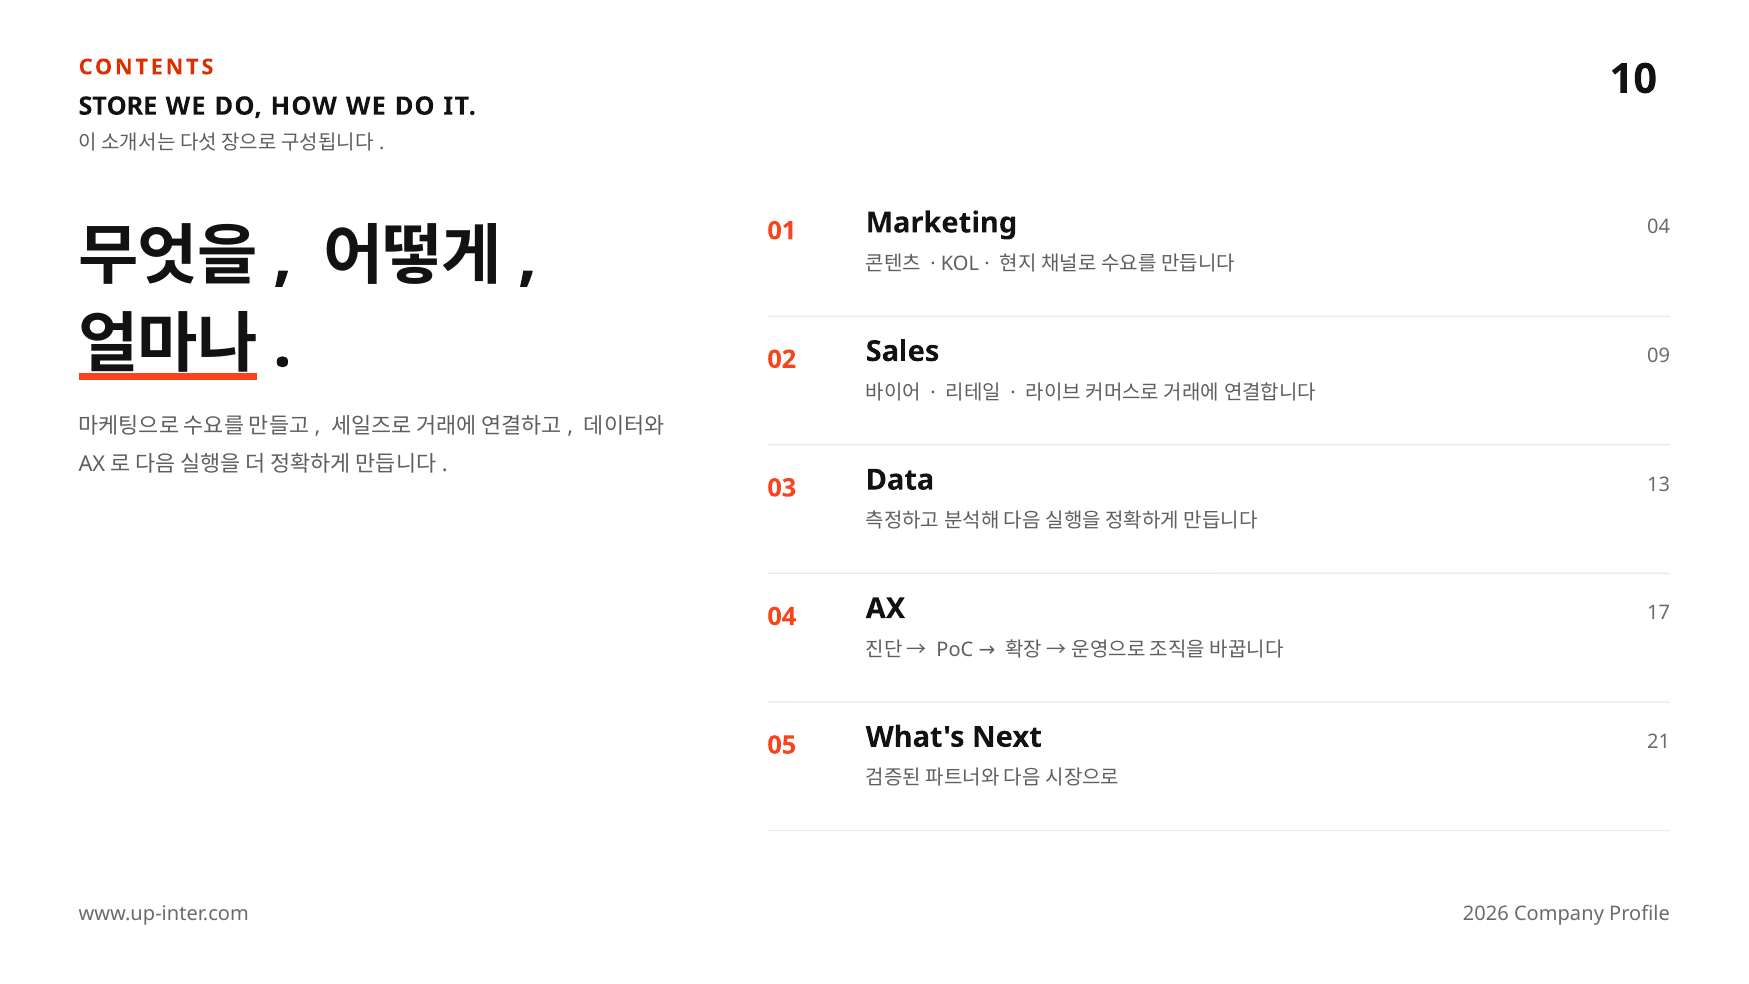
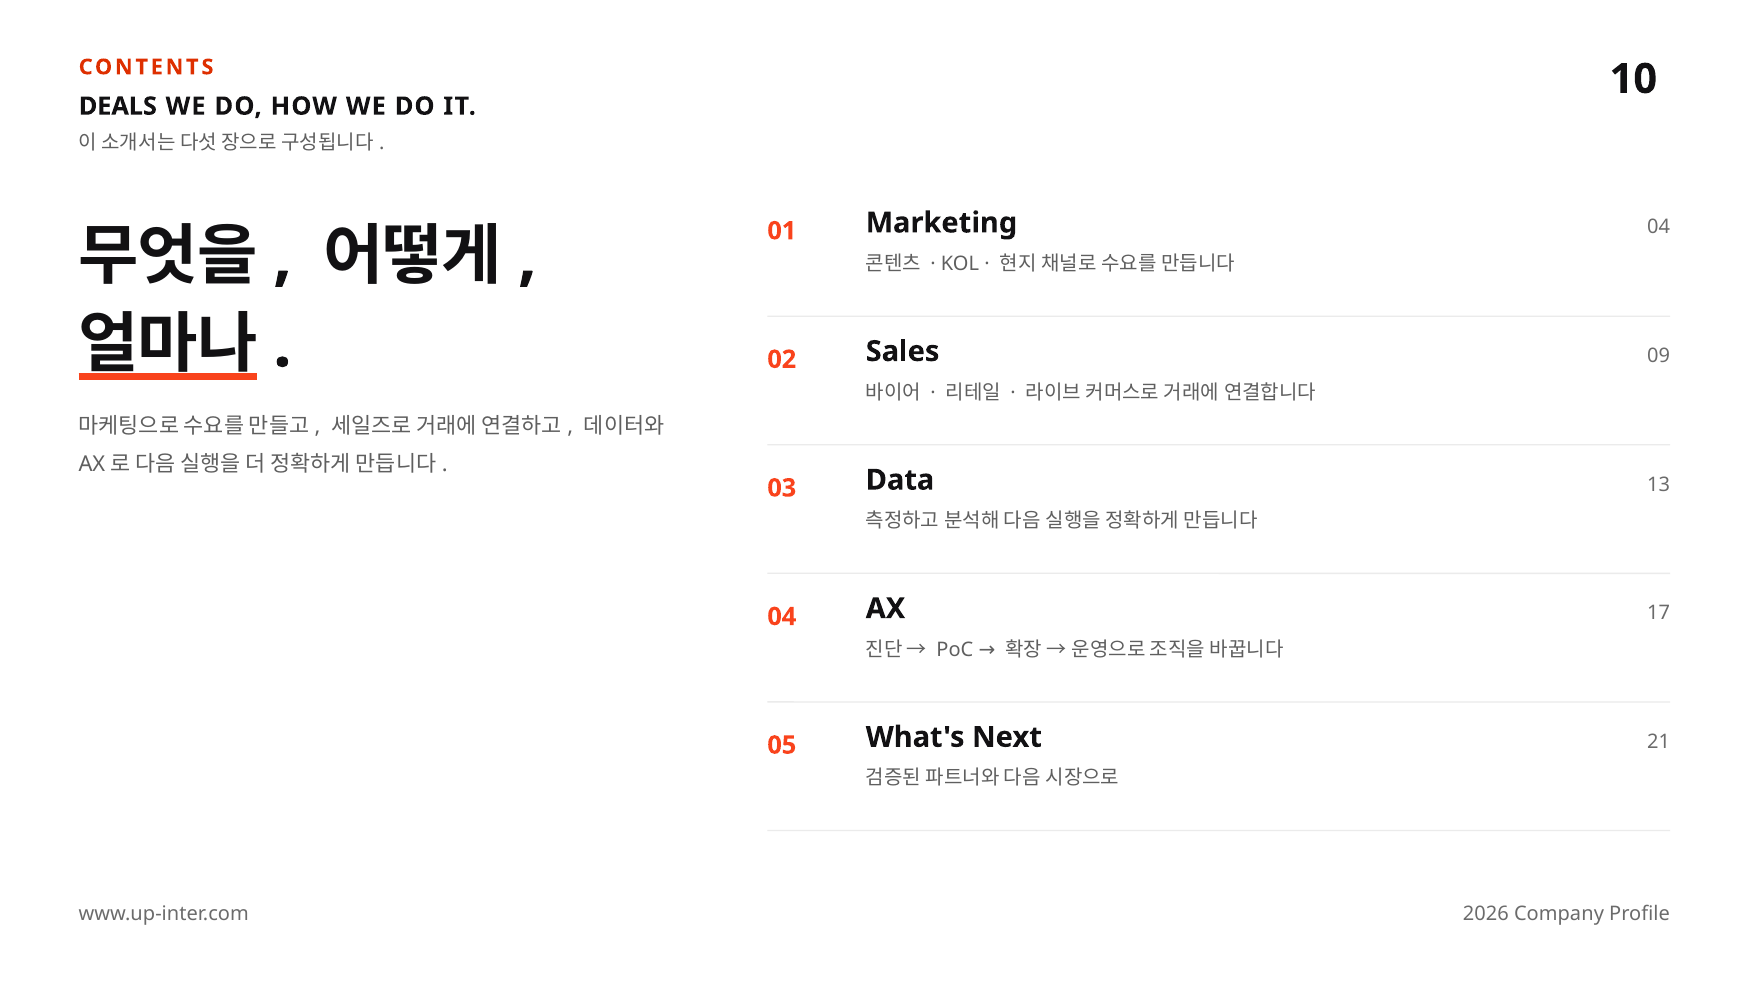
STORE: STORE -> DEALS (118, 106)
